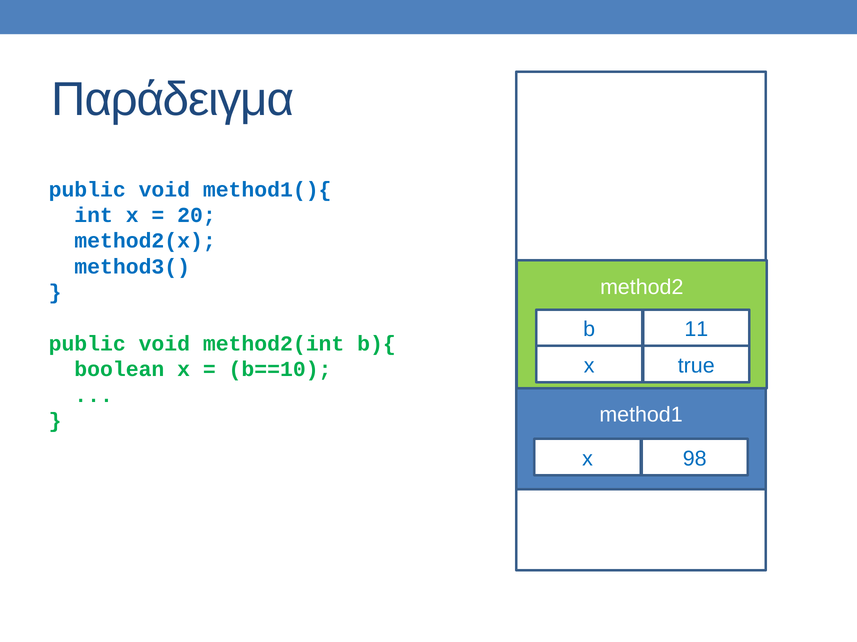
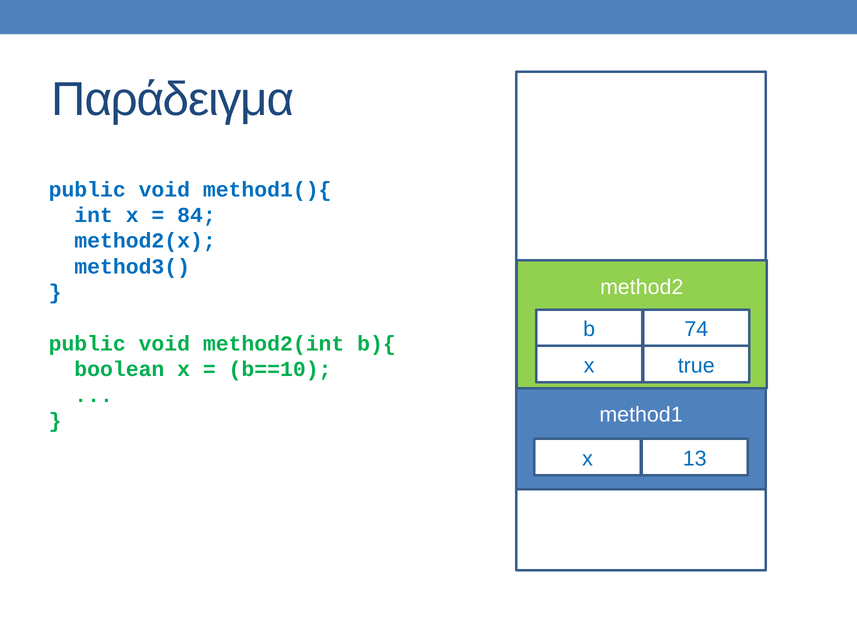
20: 20 -> 84 (196, 215)
11: 11 -> 74 (696, 330)
98: 98 -> 13 (695, 459)
